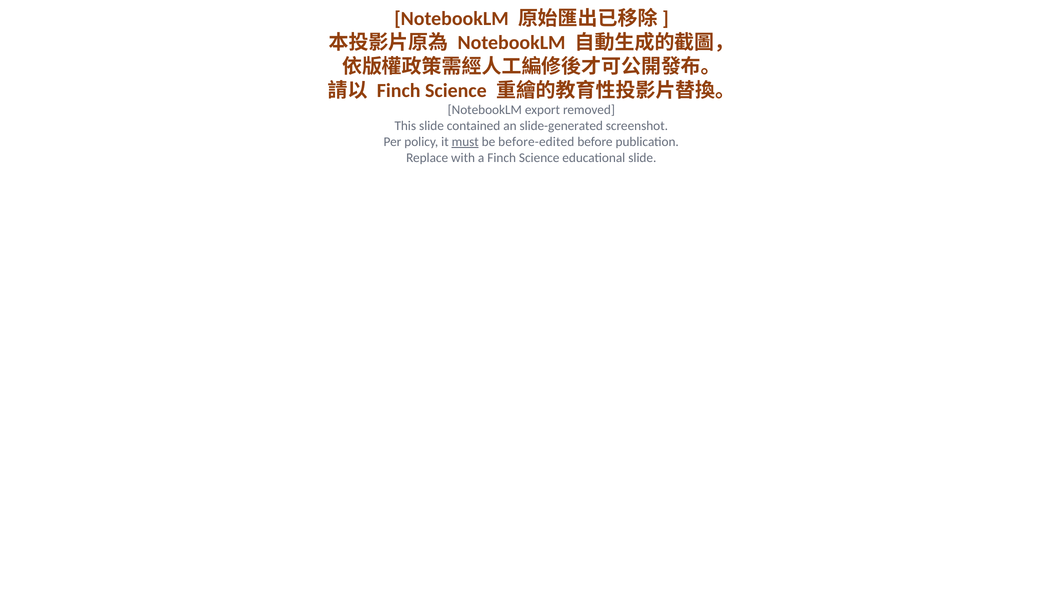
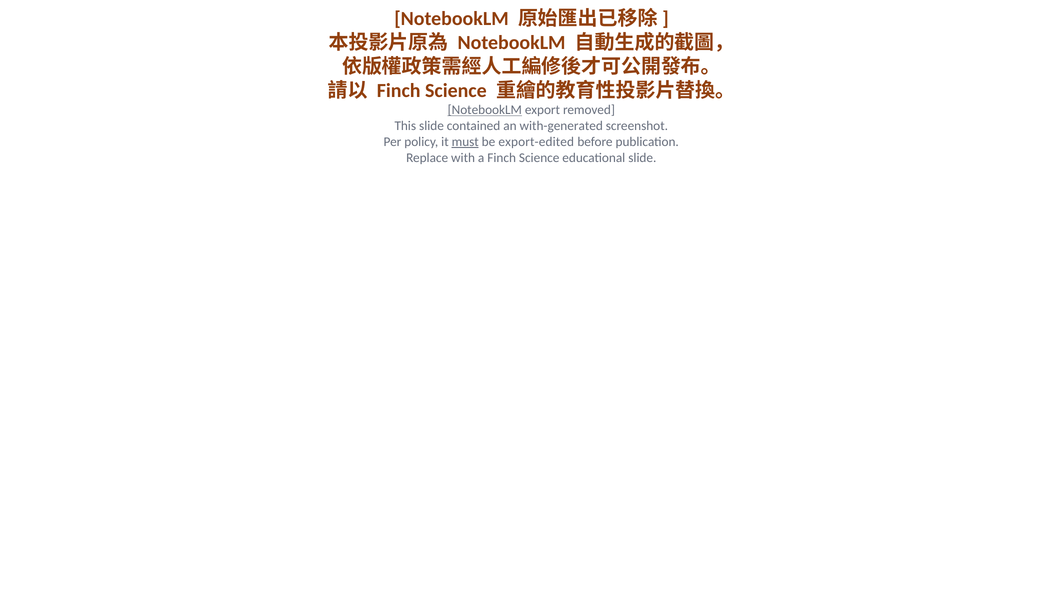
NotebookLM underline: none -> present (485, 110)
slide-generated: slide-generated -> with-generated (561, 126)
before-edited: before-edited -> export-edited (536, 142)
